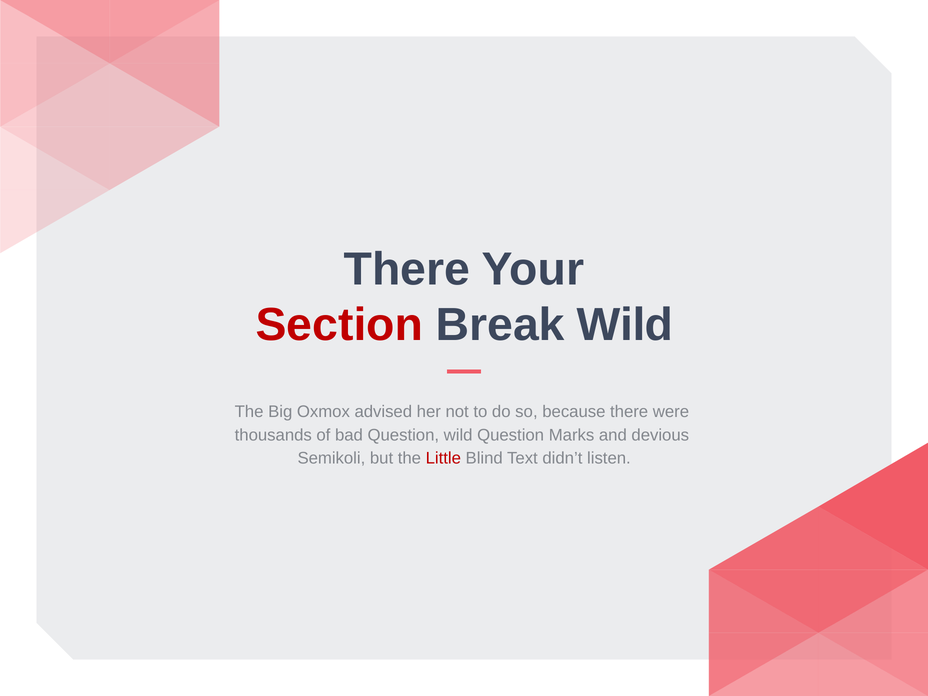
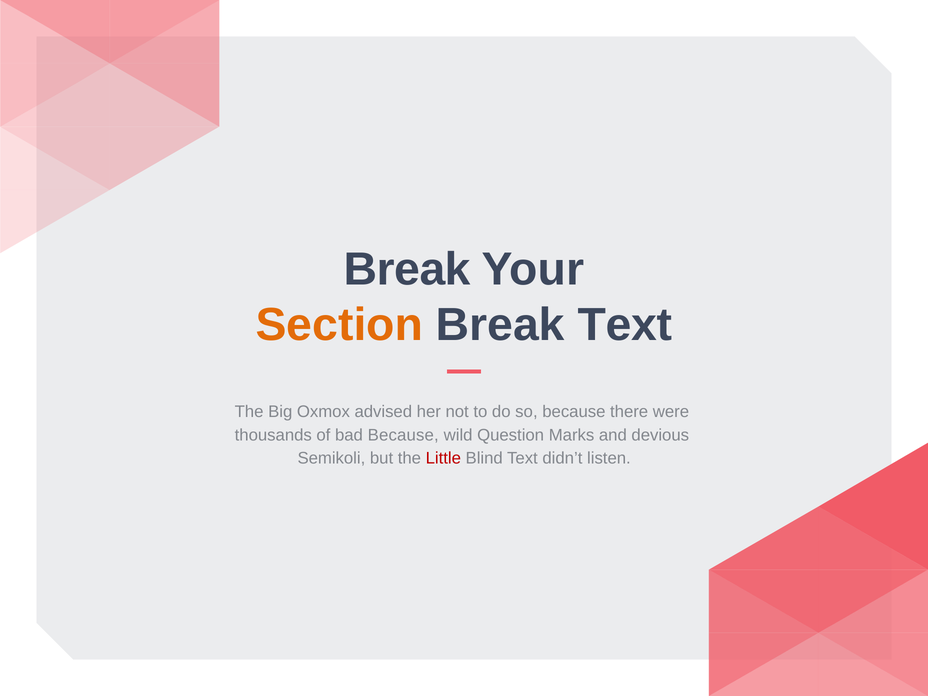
There: There -> Break (407, 269)
Section colour: red -> orange (339, 325)
Break Wild: Wild -> Text (625, 325)
bad Question: Question -> Because (403, 435)
